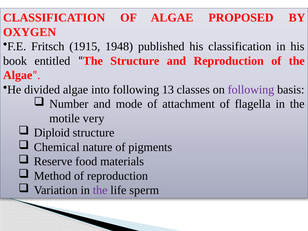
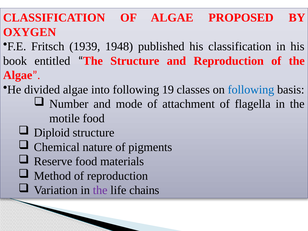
1915: 1915 -> 1939 (85, 46)
13: 13 -> 19 (168, 90)
following colour: purple -> blue (251, 90)
motile very: very -> food (94, 118)
sperm: sperm -> chains (144, 190)
